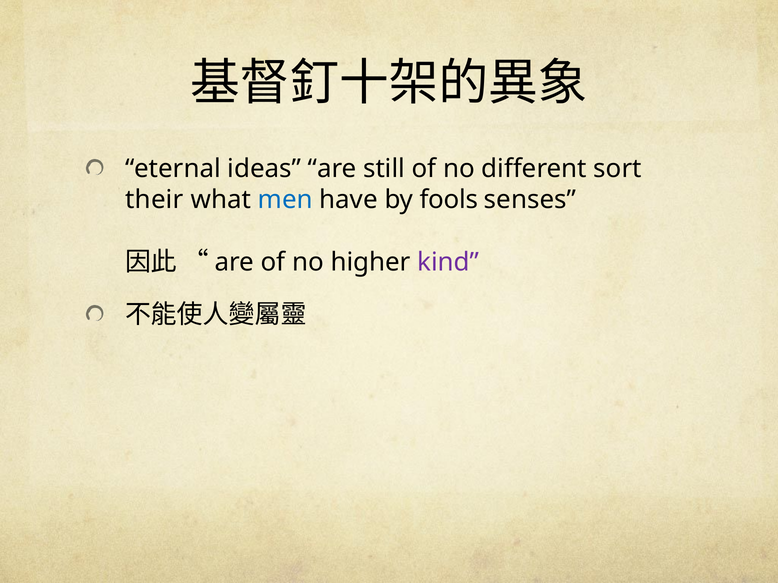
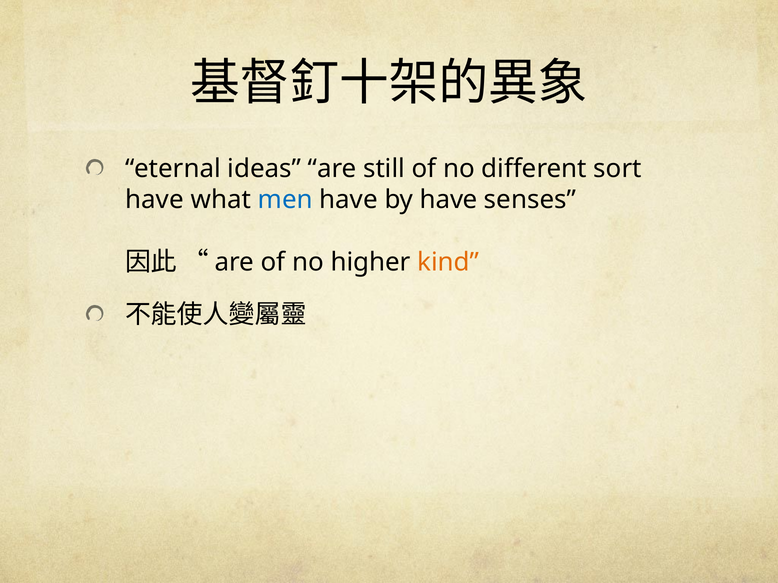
their: their -> have (154, 200)
by fools: fools -> have (449, 200)
kind colour: purple -> orange (448, 262)
